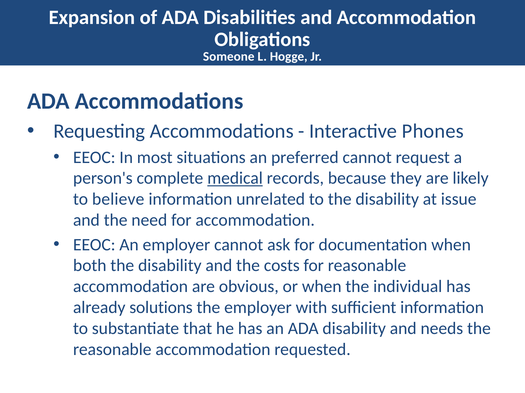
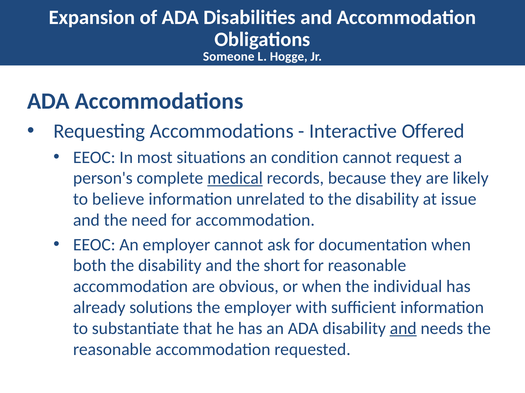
Phones: Phones -> Offered (433, 132)
preferred: preferred -> condition (305, 158)
costs: costs -> short (282, 266)
and underline: none -> present (403, 329)
